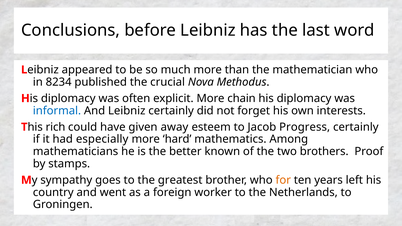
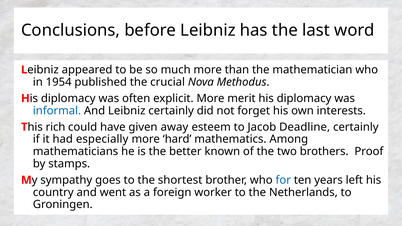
8234: 8234 -> 1954 (59, 82)
chain: chain -> merit (242, 98)
Progress: Progress -> Deadline (305, 127)
greatest: greatest -> shortest (180, 180)
for colour: orange -> blue (283, 180)
